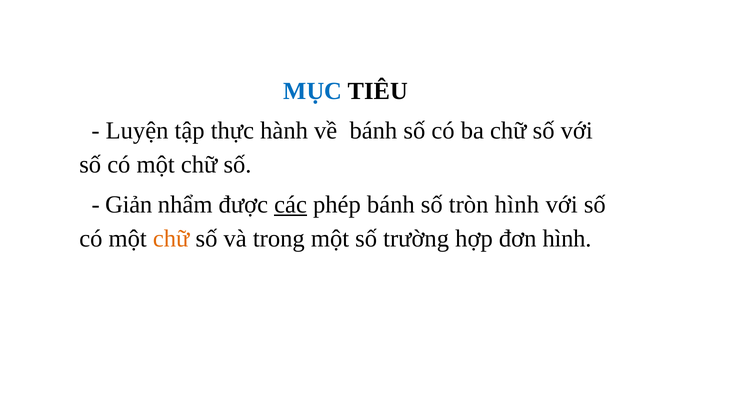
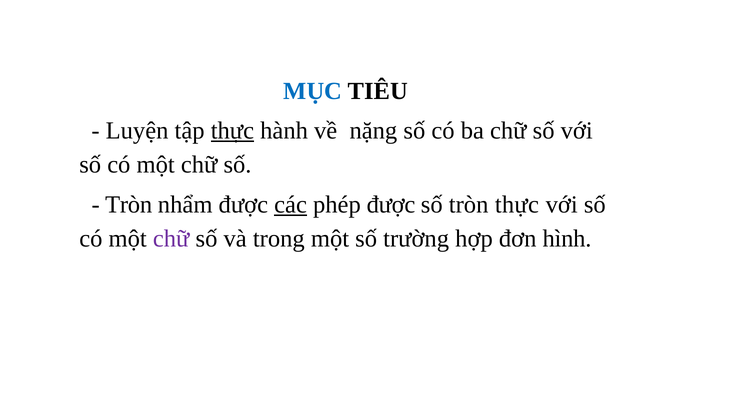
thực underline: none -> present (232, 130)
về bánh: bánh -> nặng (373, 130)
Giản: Giản -> Tròn (129, 204)
phép bánh: bánh -> được (391, 204)
tròn hình: hình -> thực (517, 204)
chữ colour: orange -> purple (171, 238)
